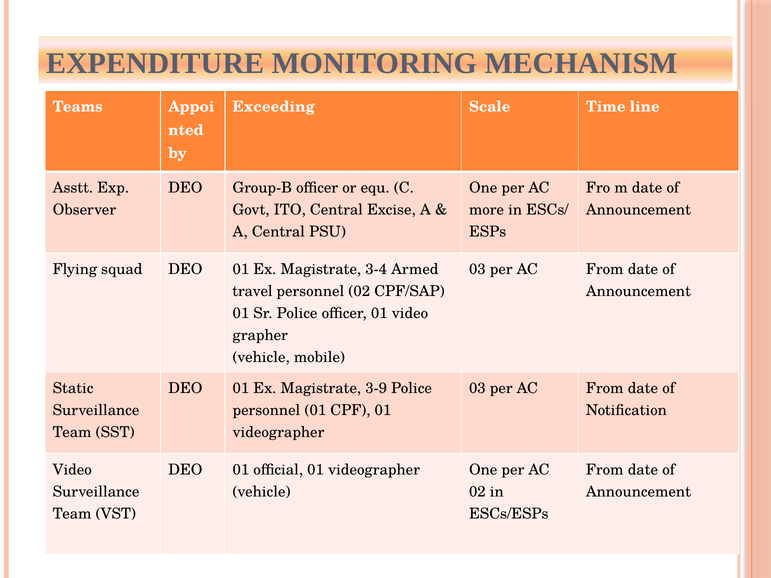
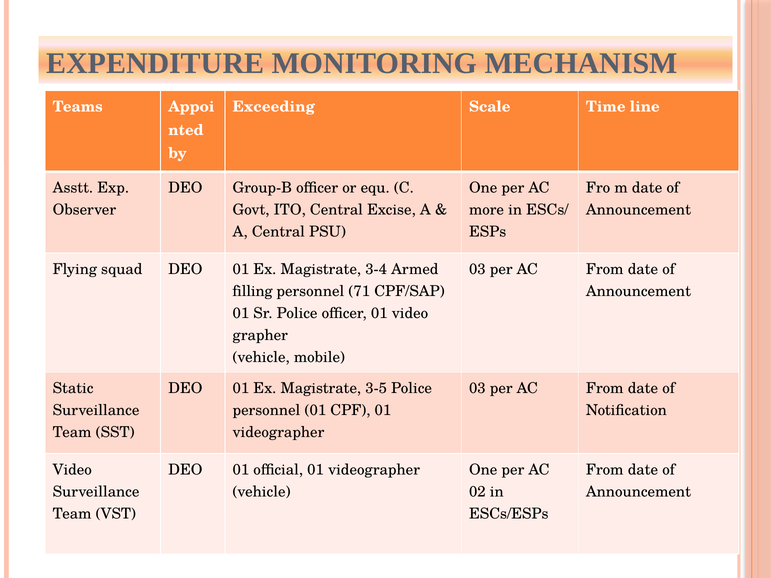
travel: travel -> filling (253, 291)
personnel 02: 02 -> 71 (359, 291)
3-9: 3-9 -> 3-5 (376, 388)
